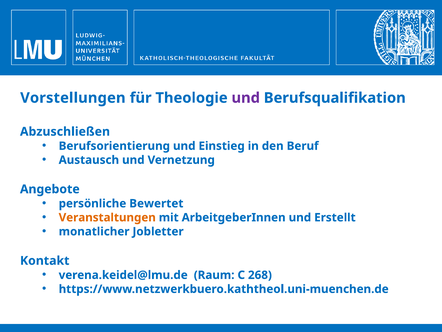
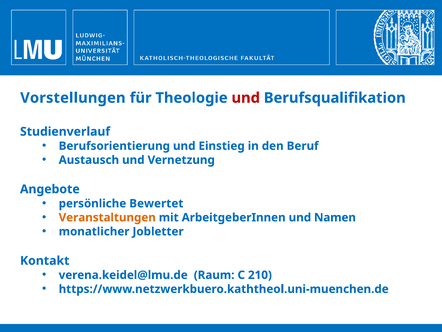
und colour: purple -> red (246, 98)
Abzuschließen: Abzuschließen -> Studienverlauf (65, 131)
Erstellt: Erstellt -> Namen (335, 217)
268: 268 -> 210 (260, 275)
